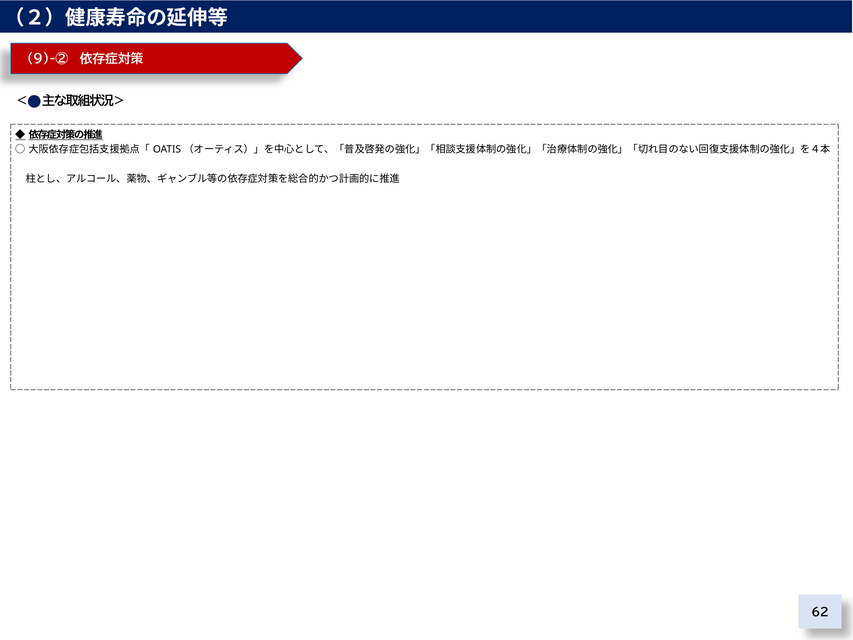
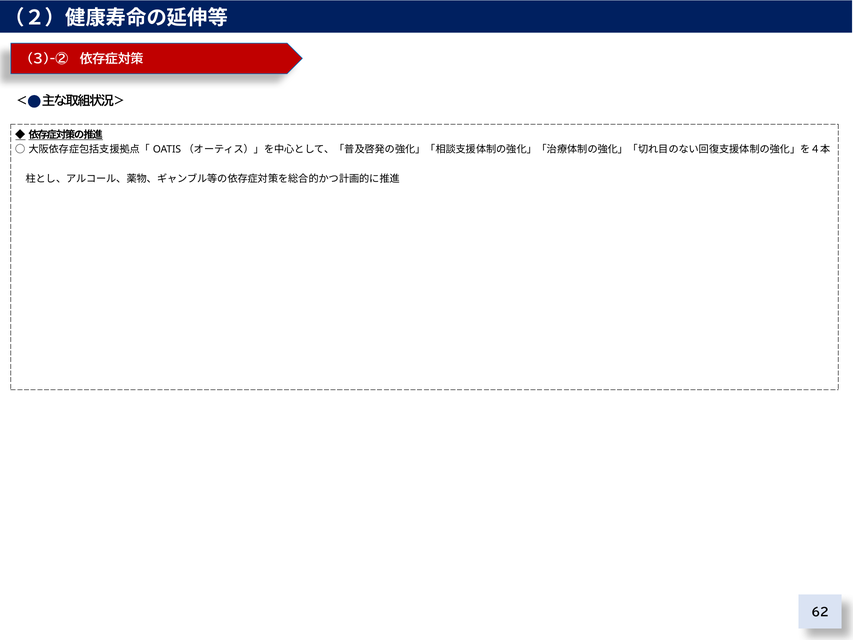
9)-②: 9)-② -> 3)-② (48, 59)
